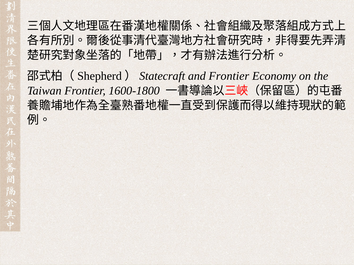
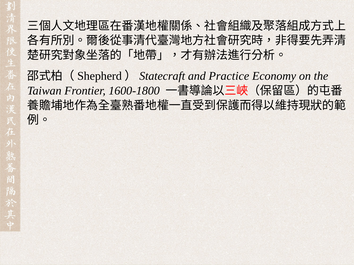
and Frontier: Frontier -> Practice (229, 76)
